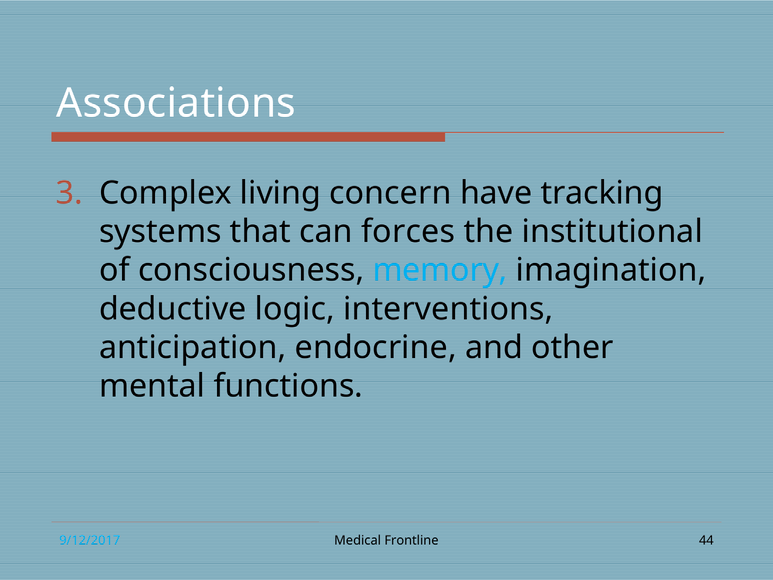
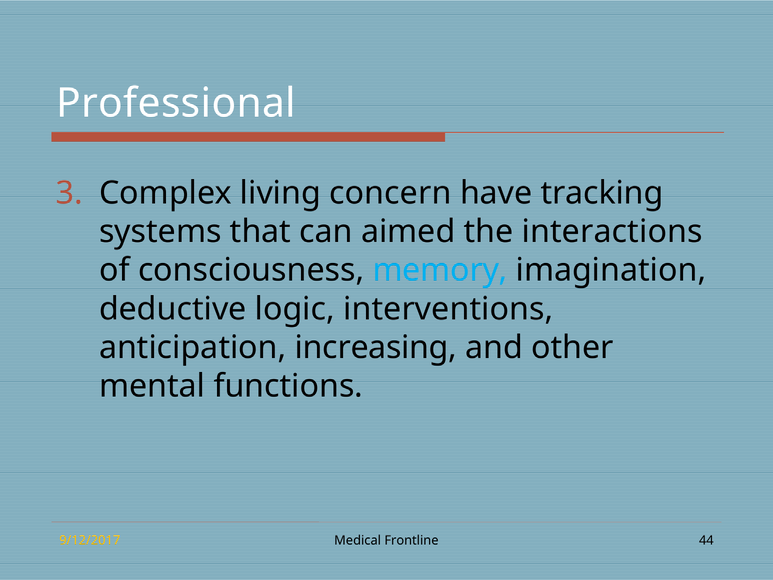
Associations: Associations -> Professional (176, 103)
forces: forces -> aimed (408, 232)
institutional: institutional -> interactions (612, 232)
endocrine: endocrine -> increasing (376, 348)
9/12/2017 colour: light blue -> yellow (90, 540)
